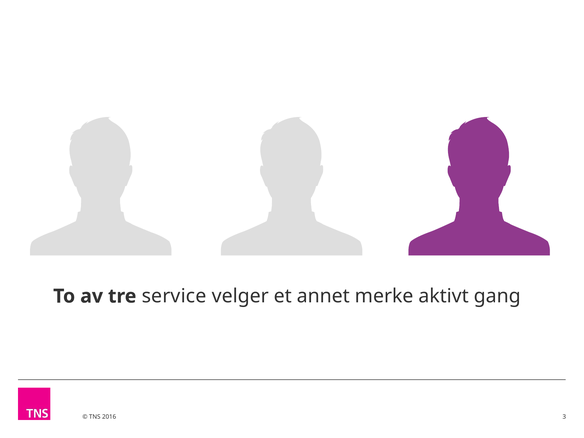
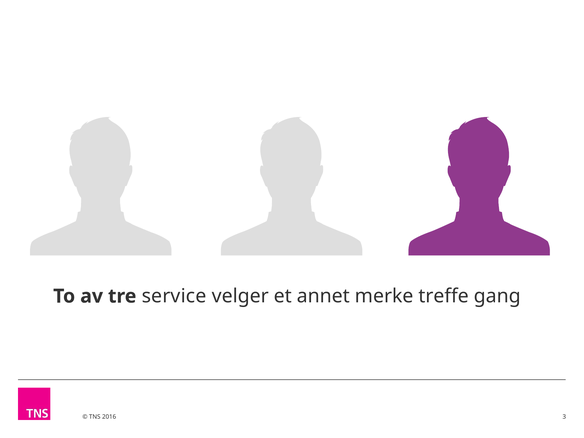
aktivt: aktivt -> treffe (444, 296)
